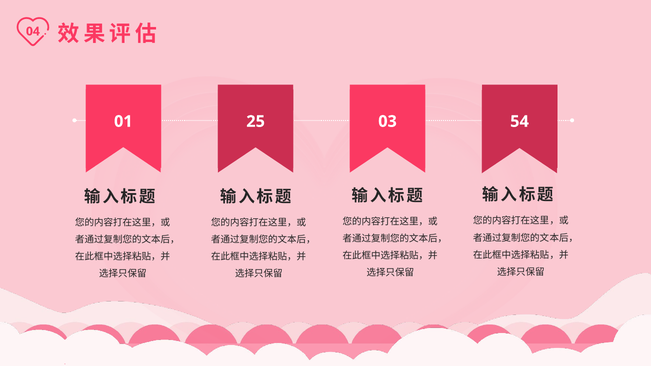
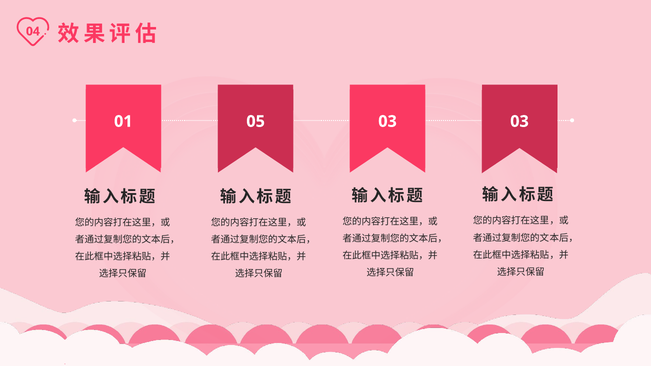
25: 25 -> 05 (256, 122)
03 54: 54 -> 03 (520, 122)
